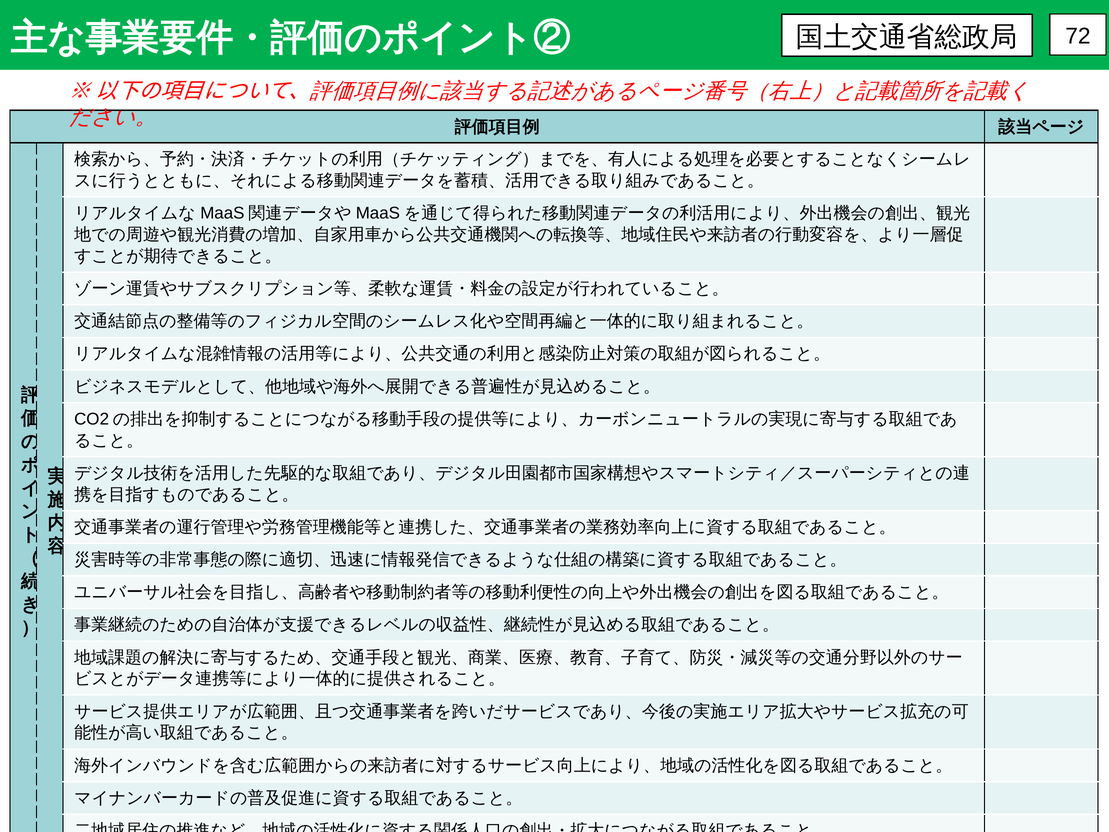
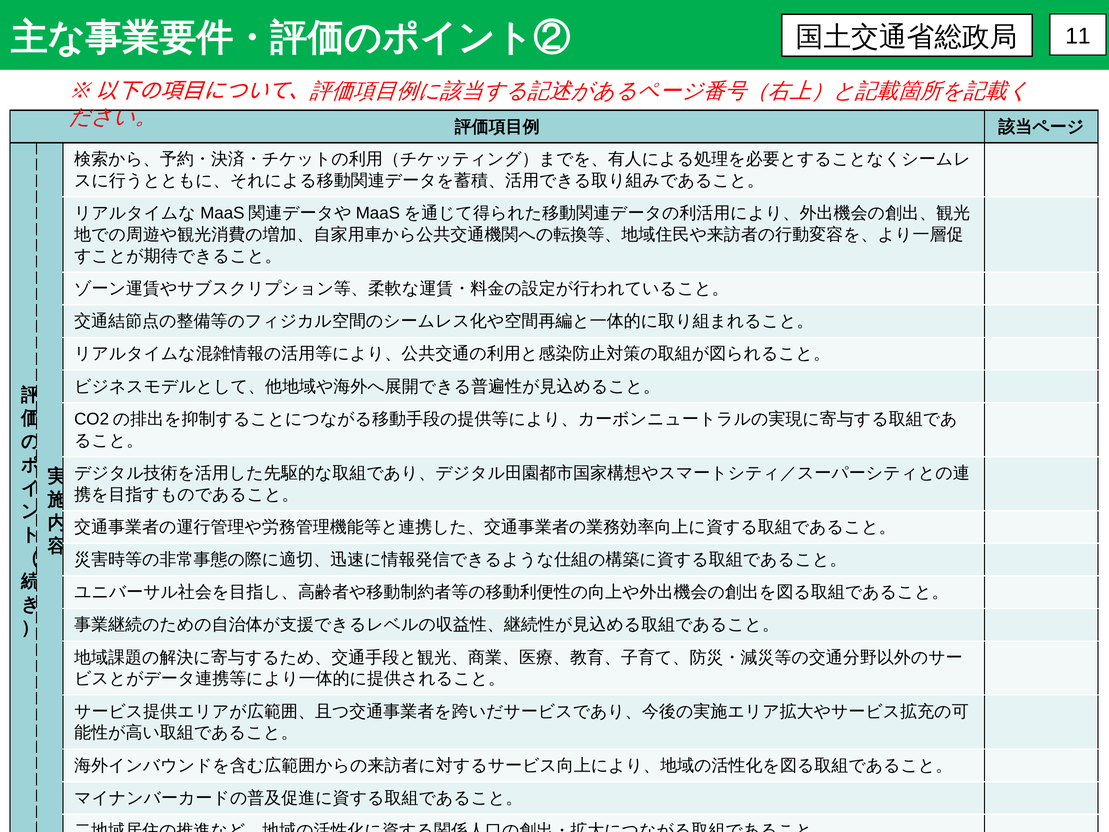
72: 72 -> 11 (1078, 36)
